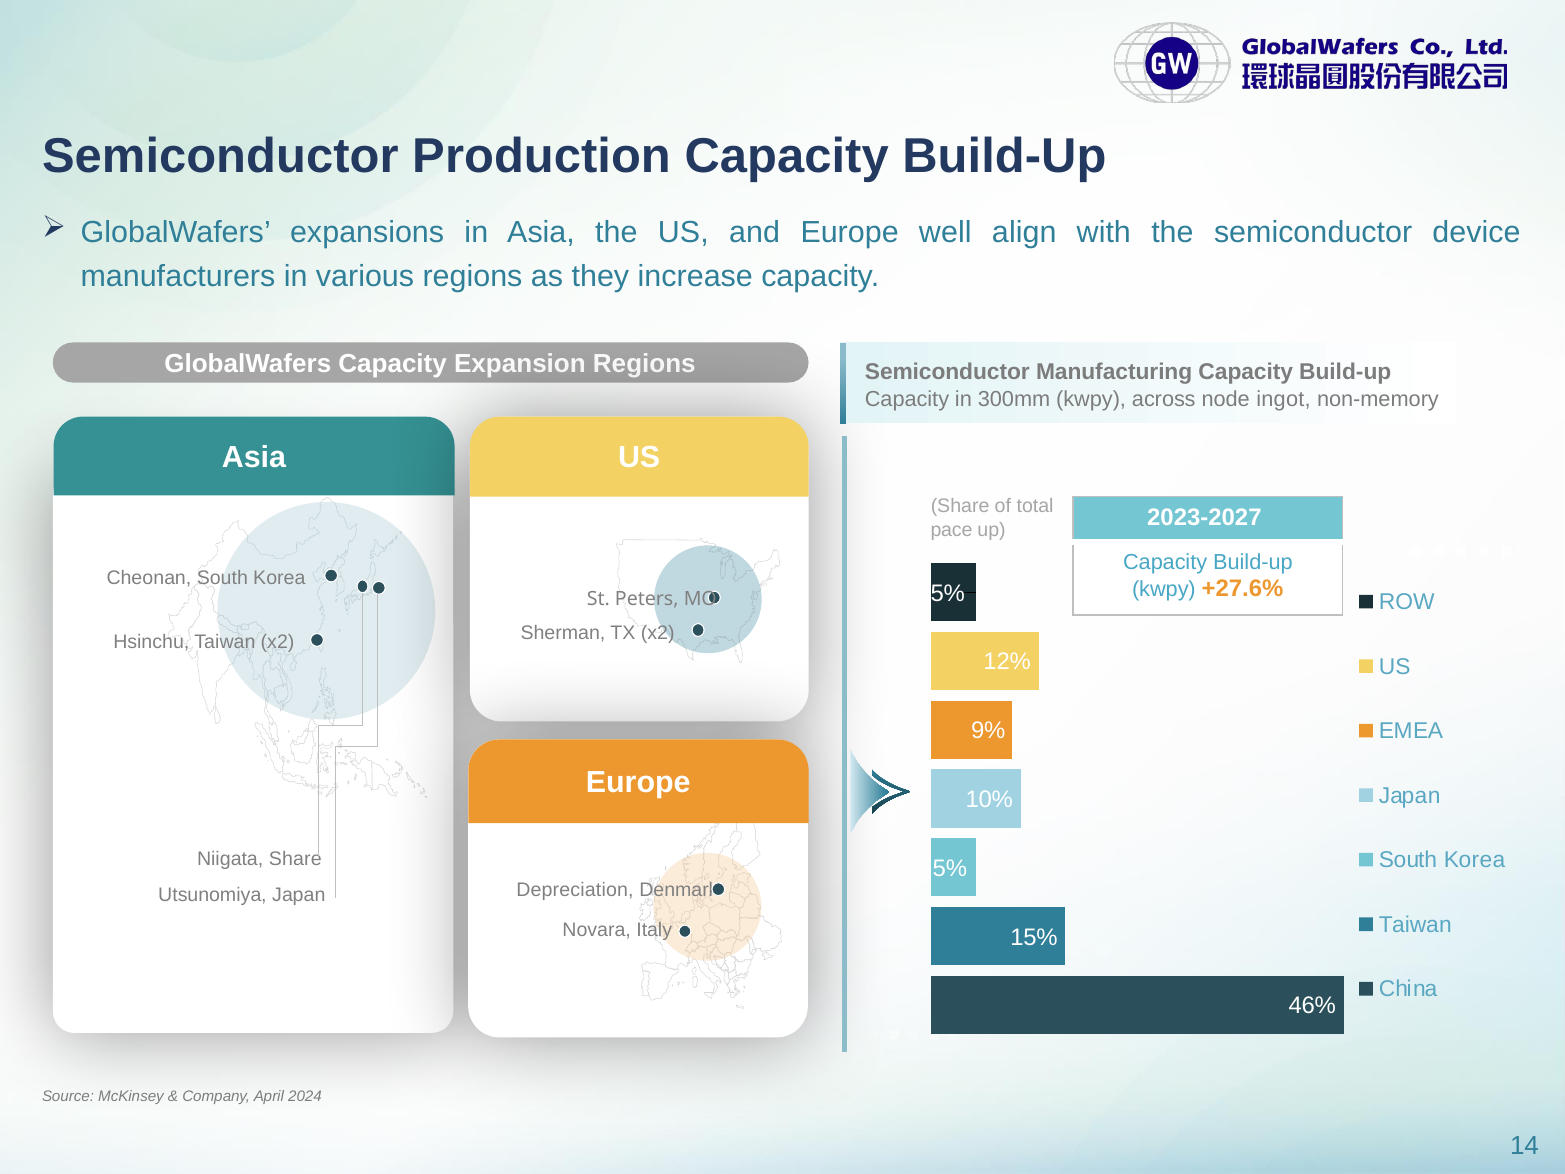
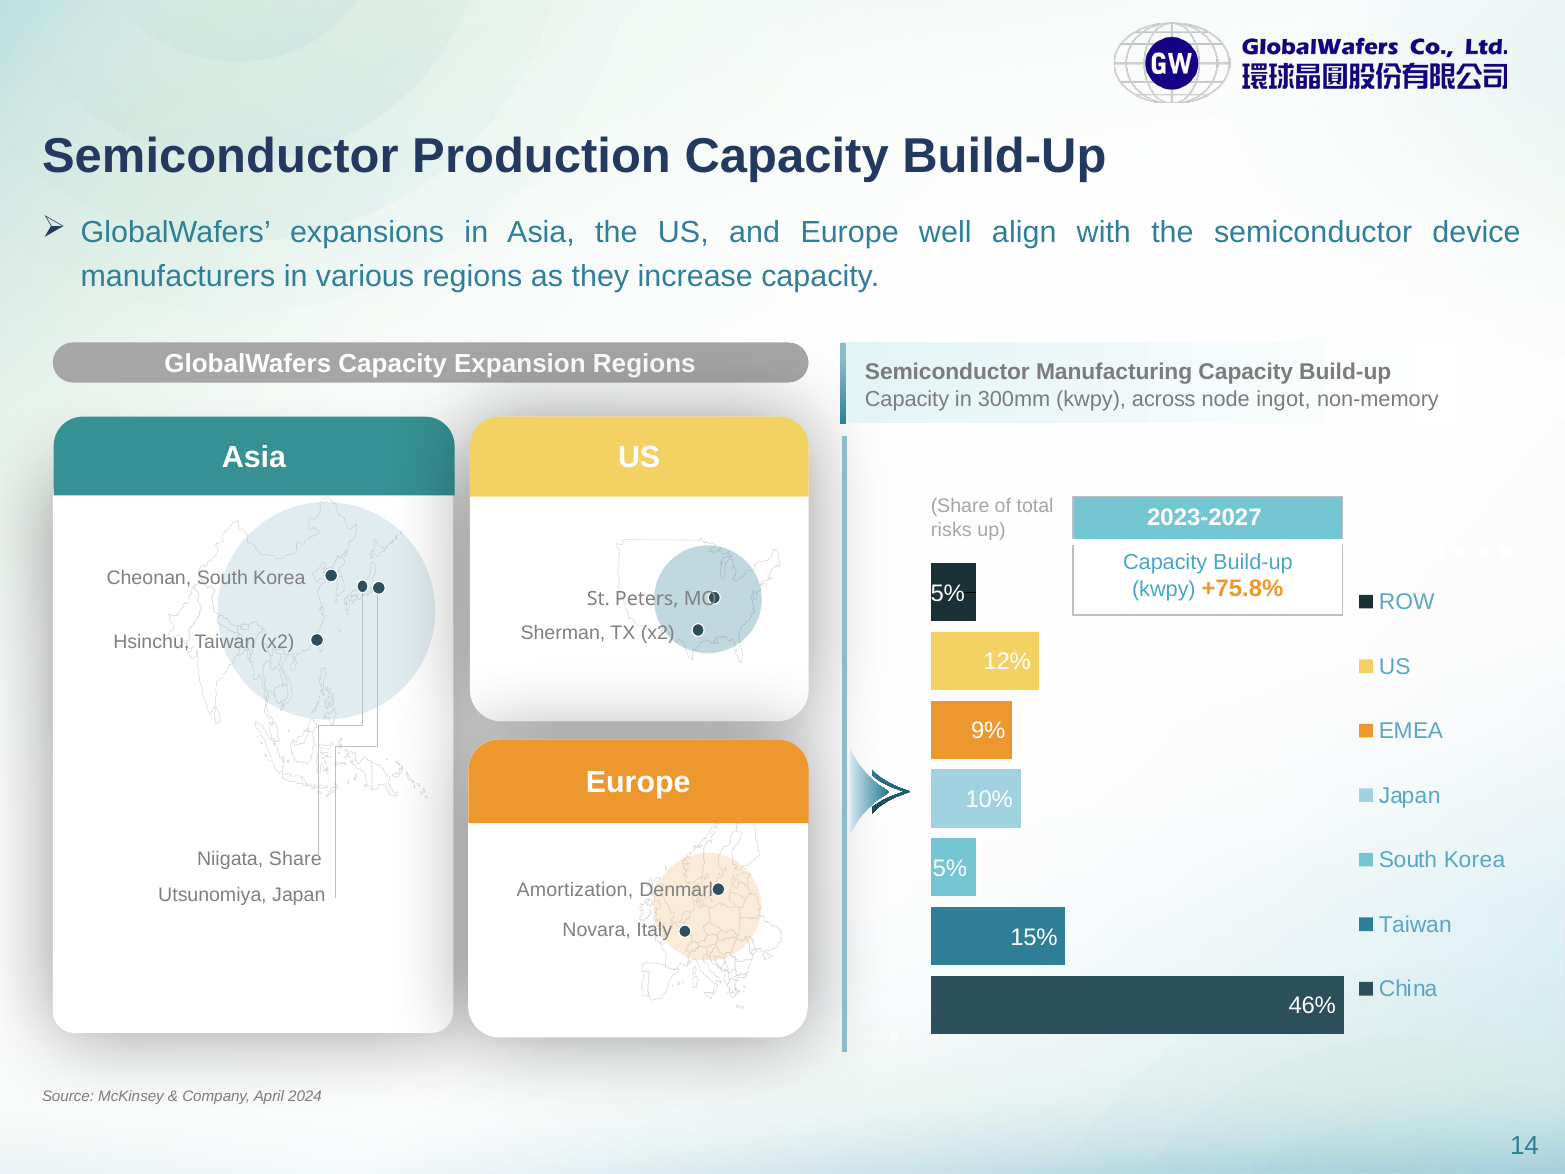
pace: pace -> risks (951, 530)
+27.6%: +27.6% -> +75.8% (1243, 588)
Depreciation: Depreciation -> Amortization (575, 890)
